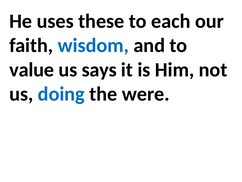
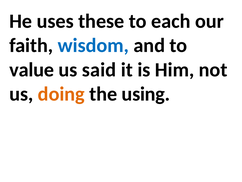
says: says -> said (99, 70)
doing colour: blue -> orange (61, 94)
were: were -> using (146, 94)
